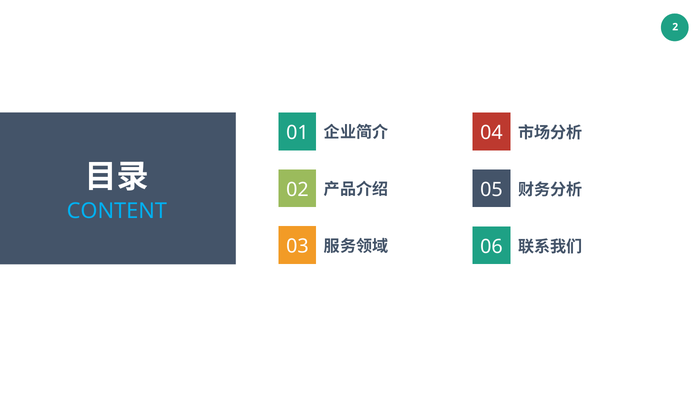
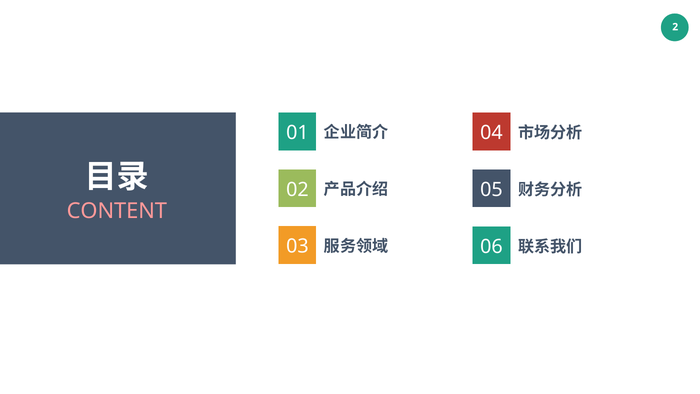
CONTENT colour: light blue -> pink (117, 211)
